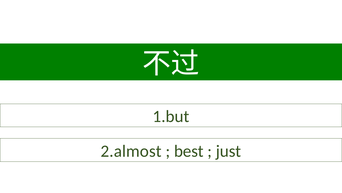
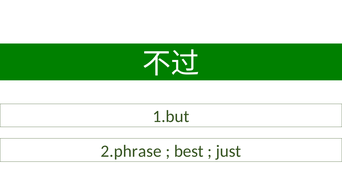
2.almost: 2.almost -> 2.phrase (131, 151)
